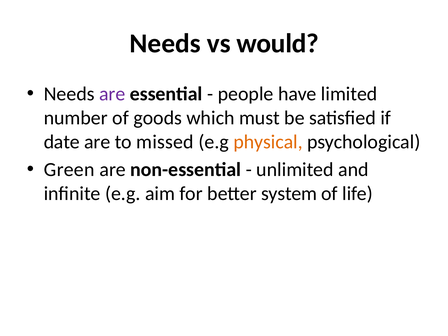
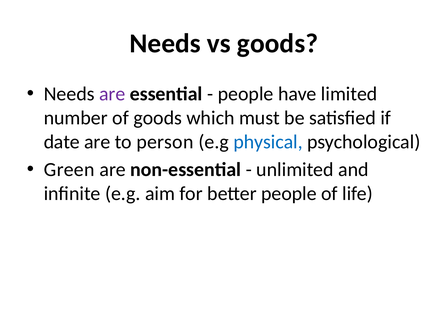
vs would: would -> goods (277, 43)
missed: missed -> person (165, 142)
physical colour: orange -> blue (268, 142)
better system: system -> people (289, 194)
